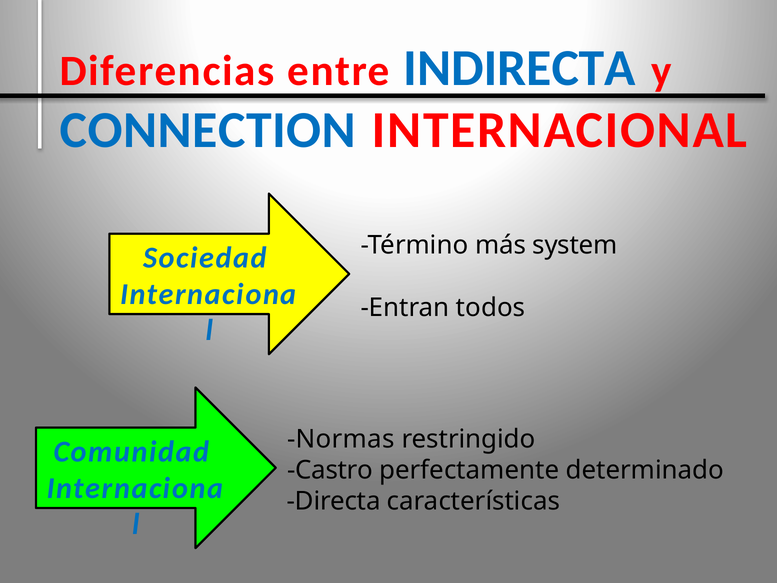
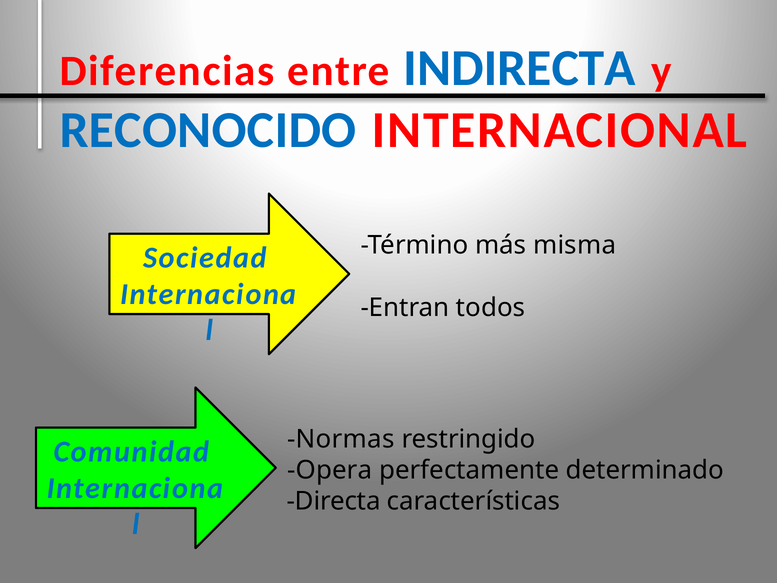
CONNECTION: CONNECTION -> RECONOCIDO (208, 130)
system: system -> misma (575, 245)
Castro: Castro -> Opera (330, 470)
